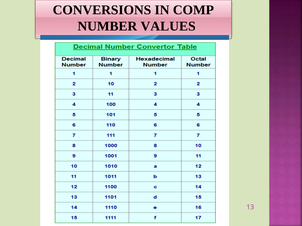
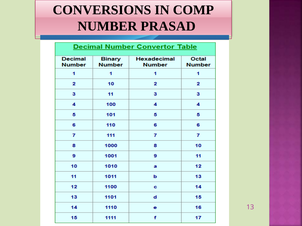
VALUES: VALUES -> PRASAD (168, 26)
